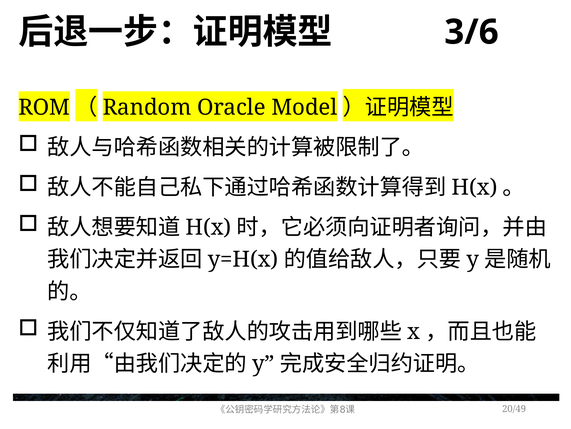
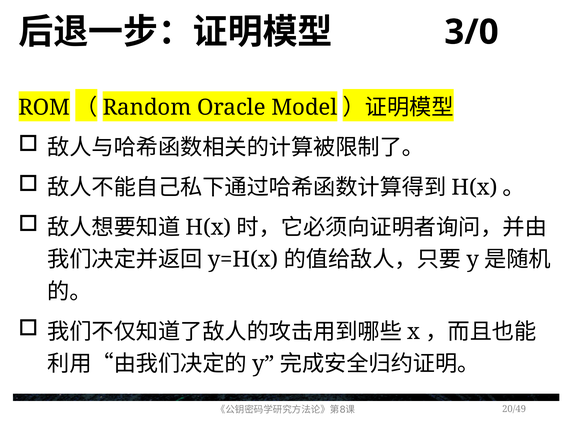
3/6: 3/6 -> 3/0 (472, 32)
